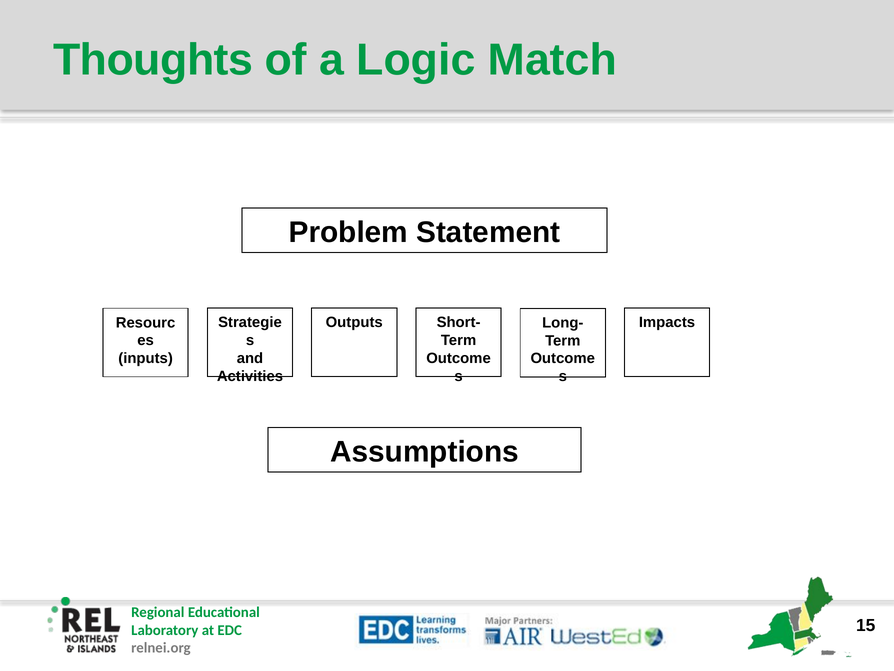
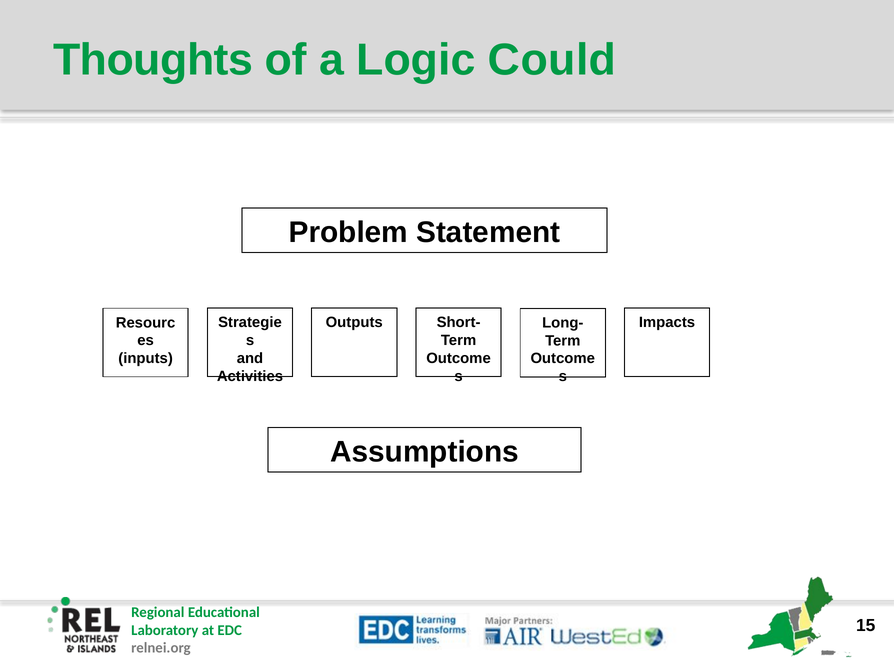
Match: Match -> Could (552, 60)
